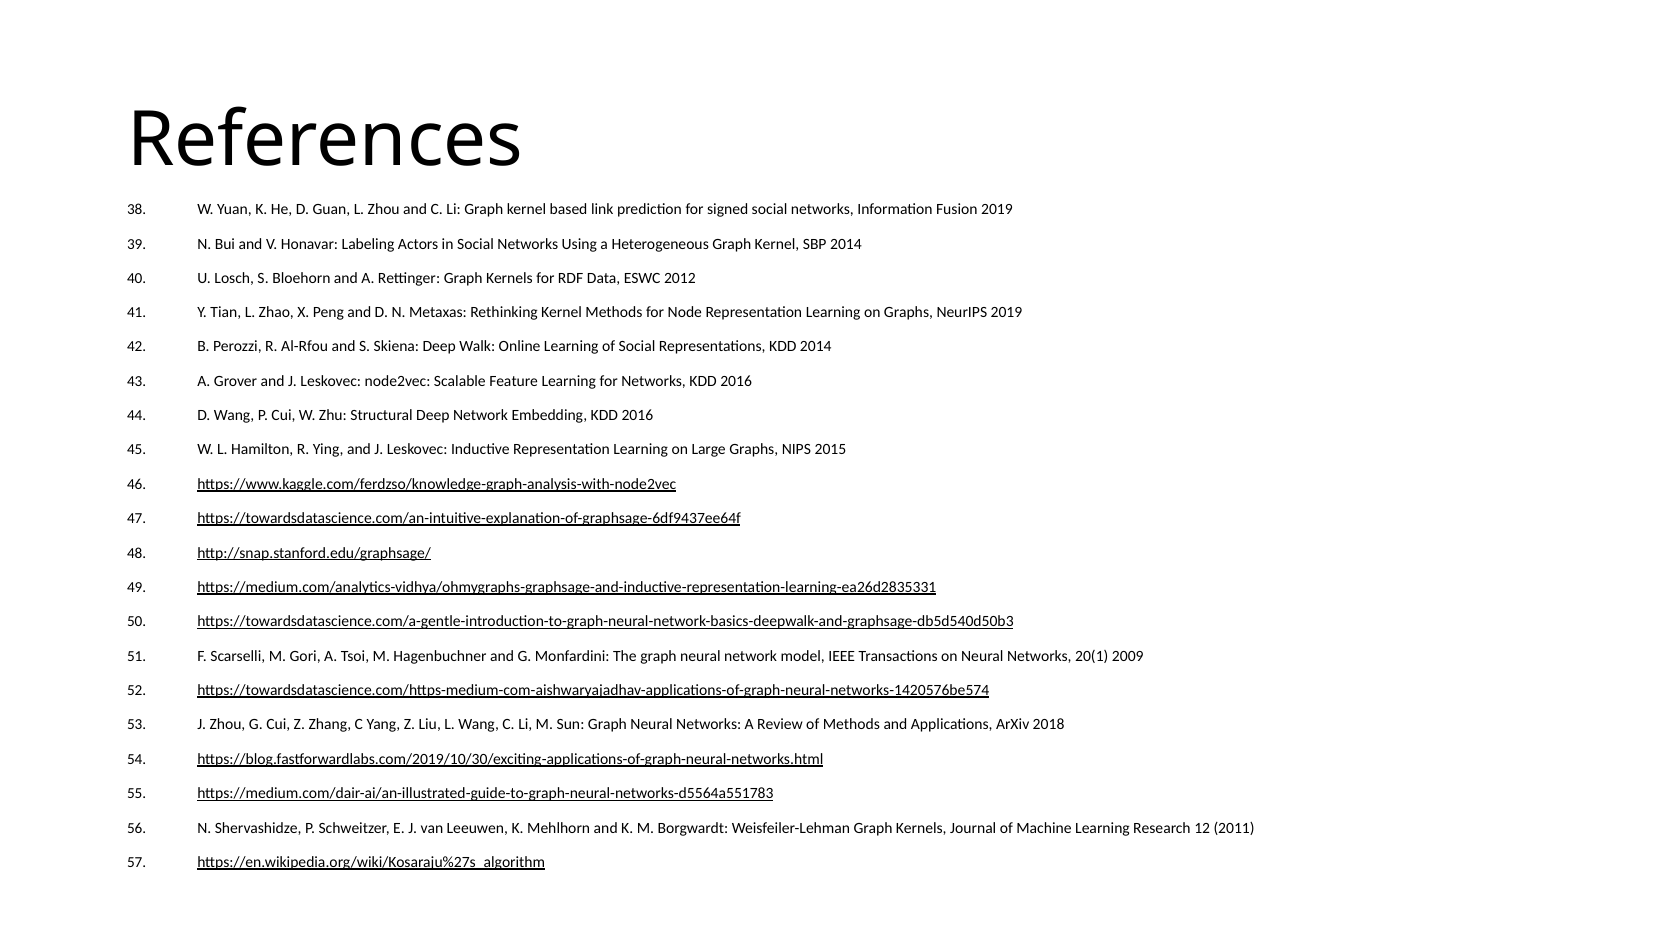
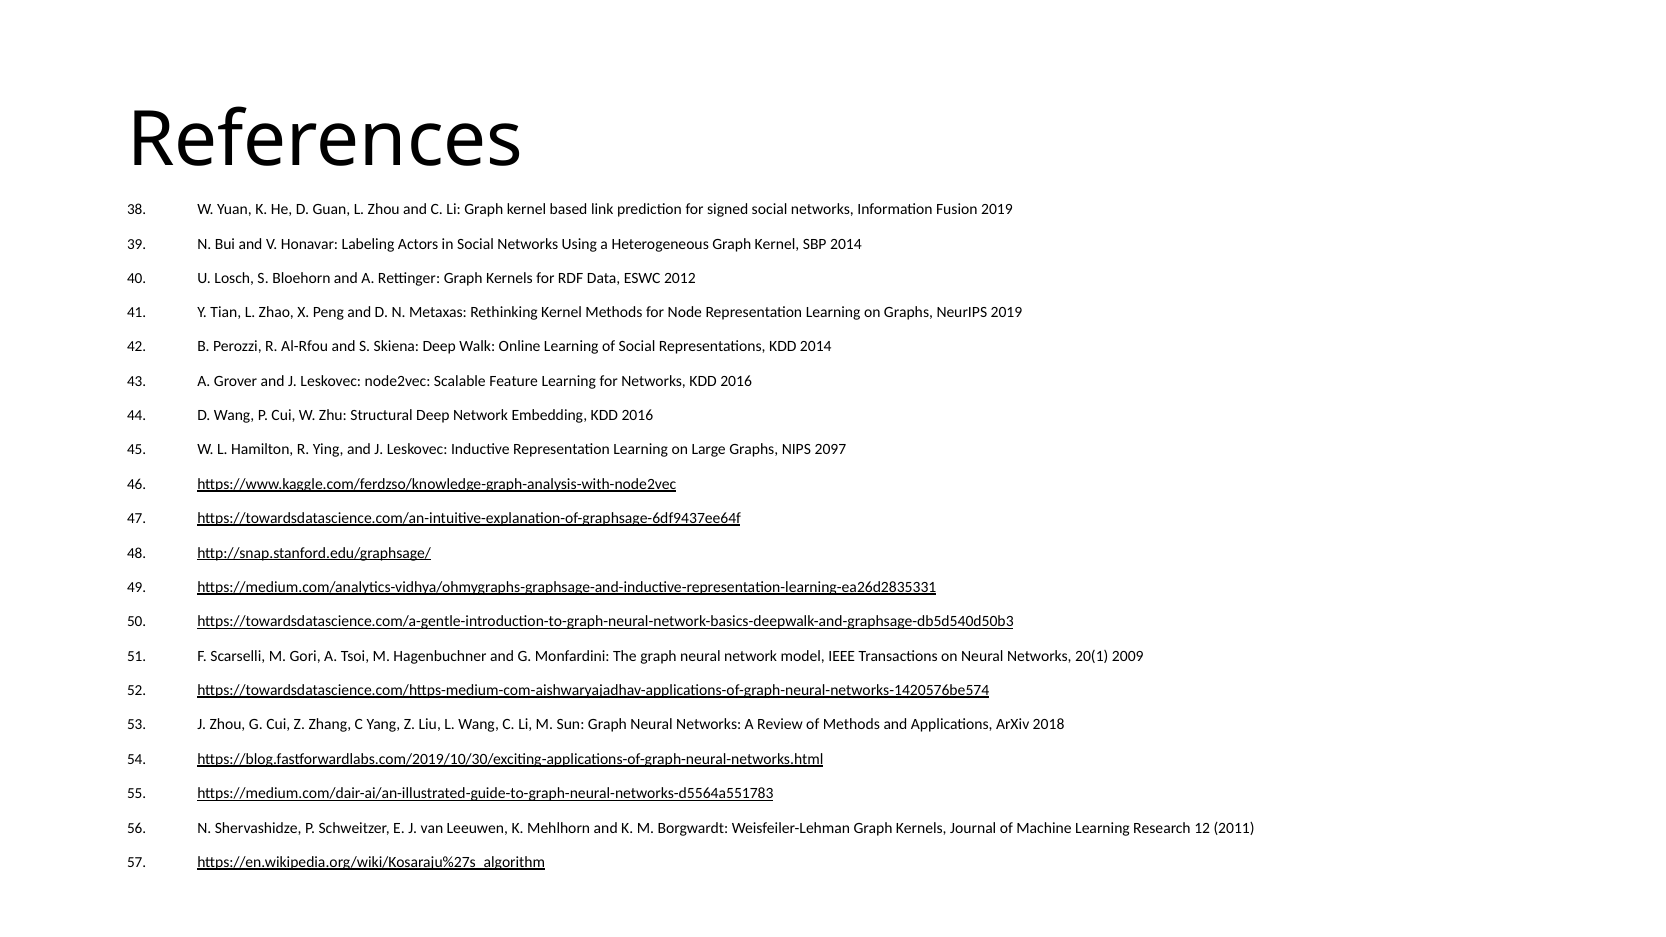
2015: 2015 -> 2097 (830, 450)
